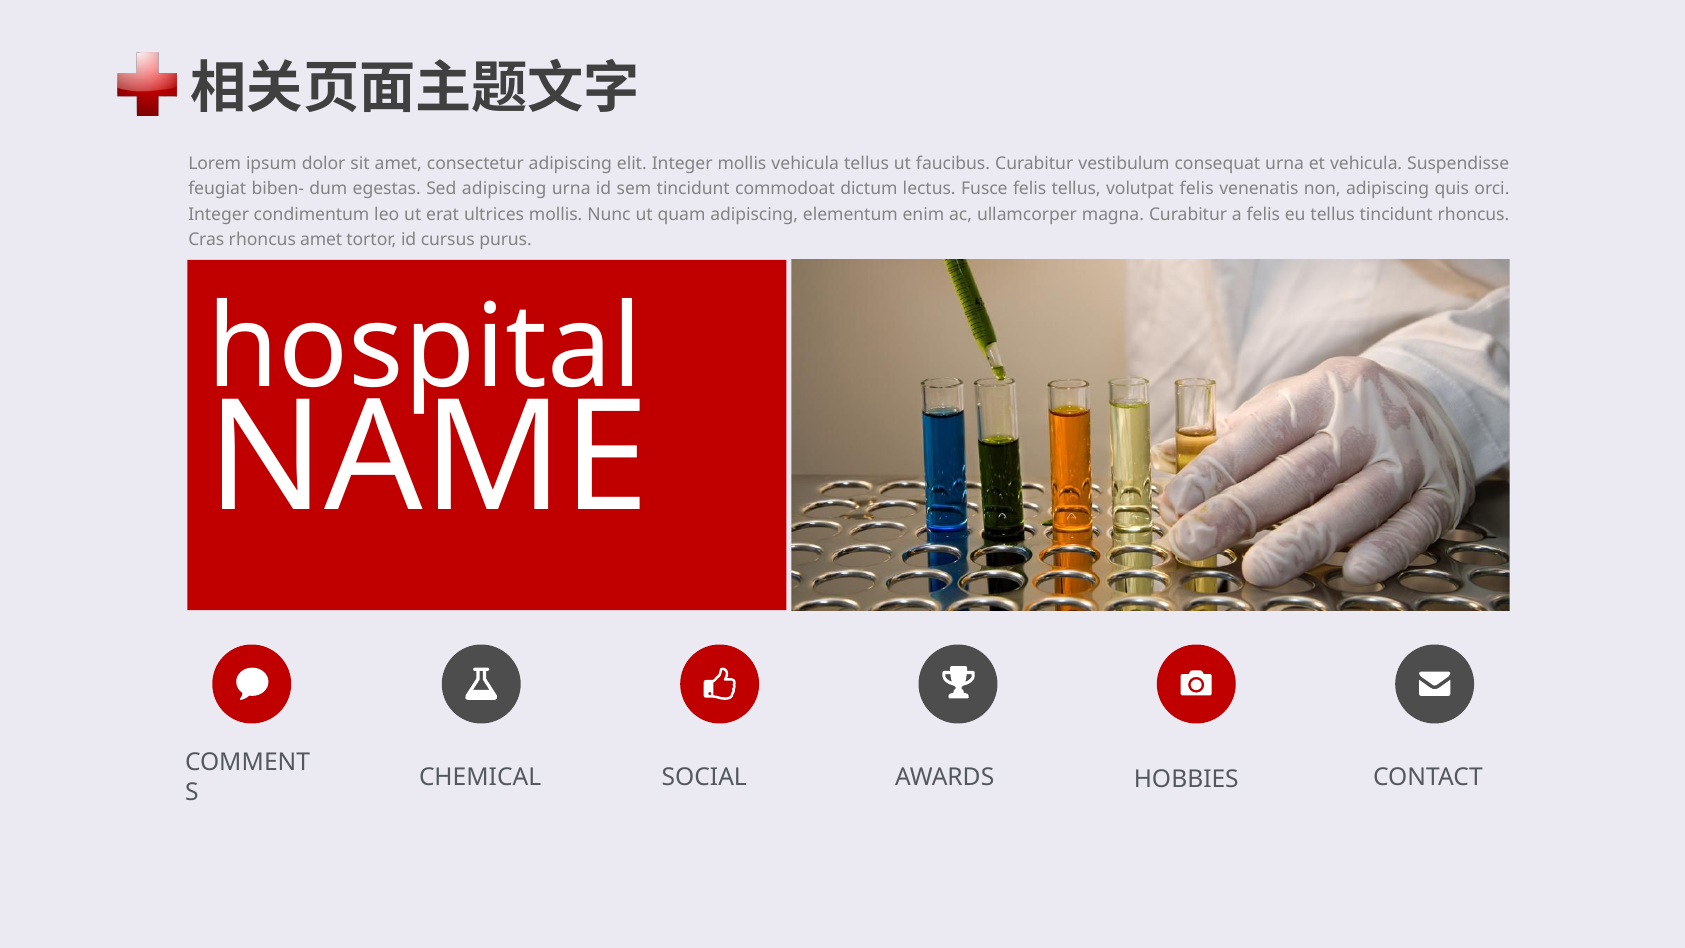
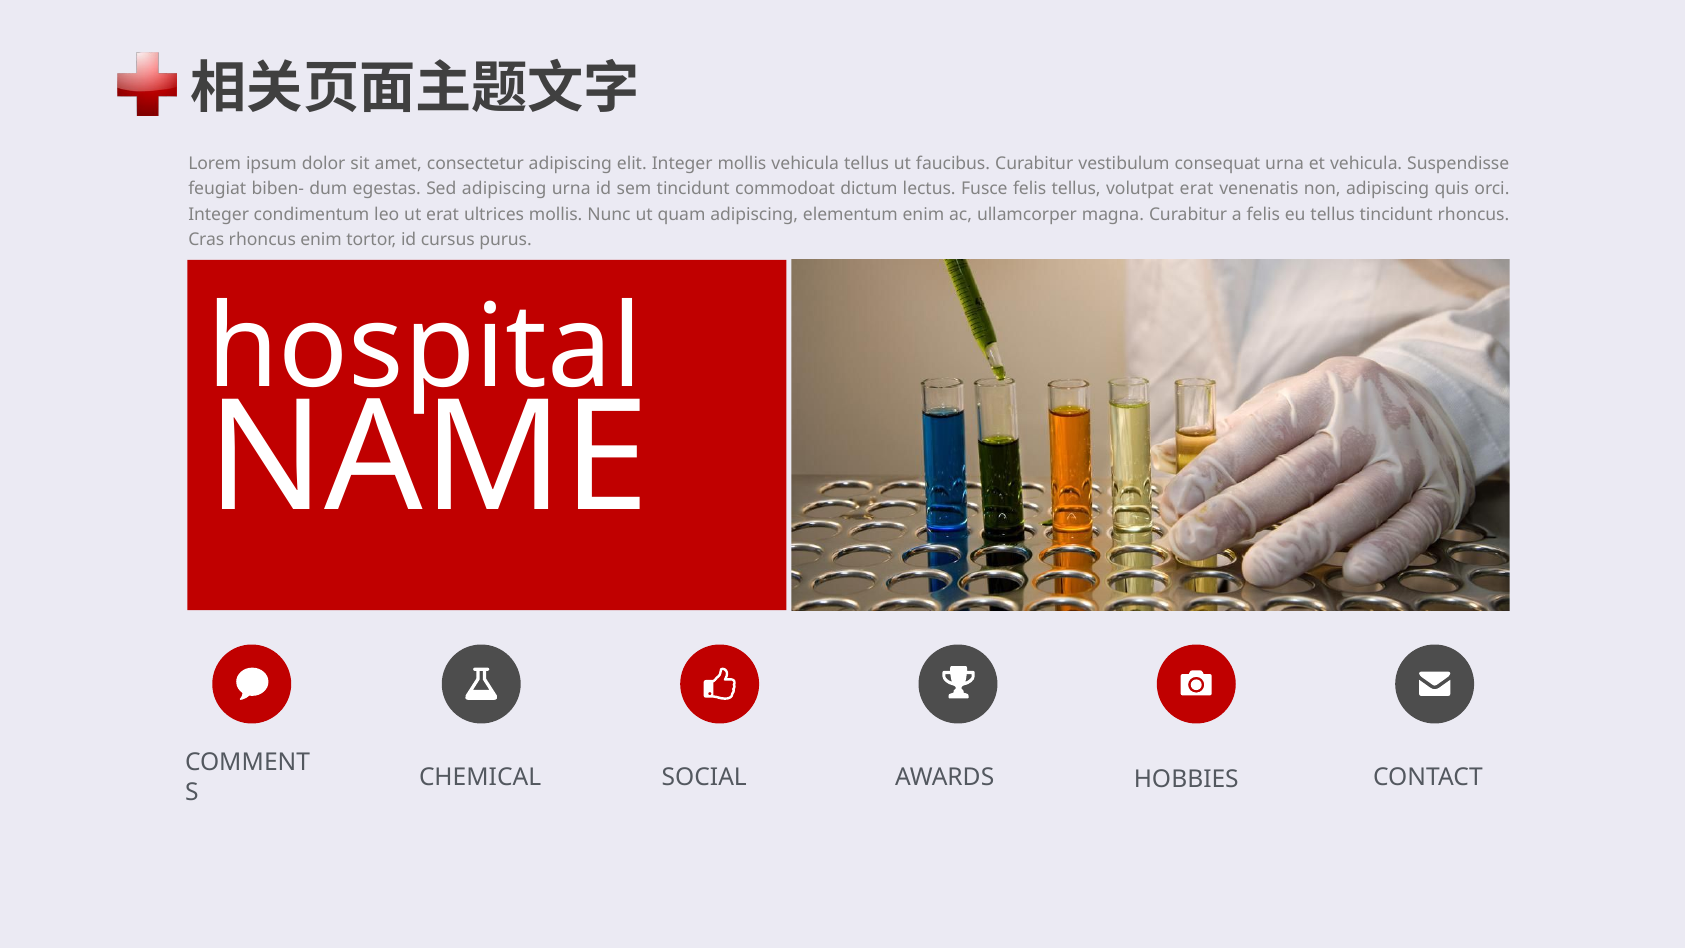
volutpat felis: felis -> erat (1197, 189)
rhoncus amet: amet -> enim (321, 240)
